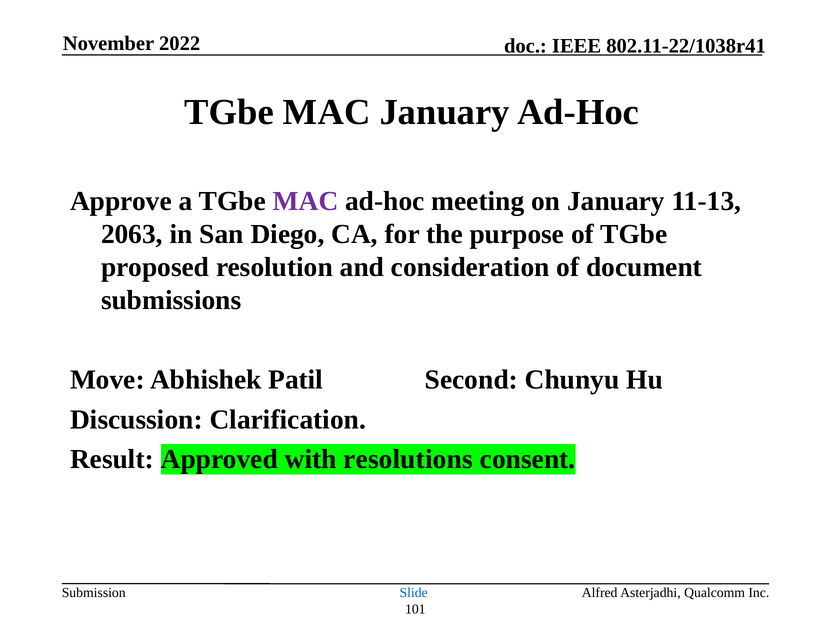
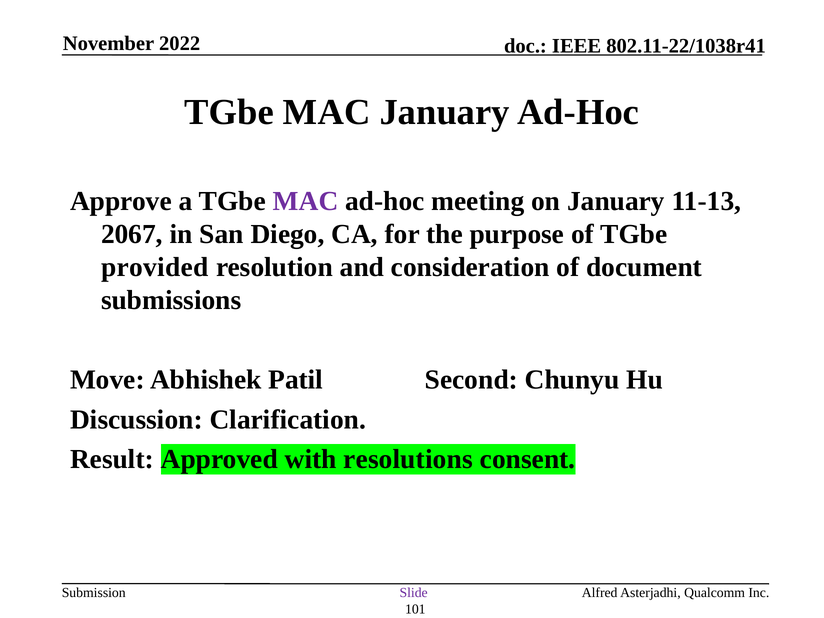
2063: 2063 -> 2067 (132, 234)
proposed: proposed -> provided (155, 267)
Slide colour: blue -> purple (414, 593)
